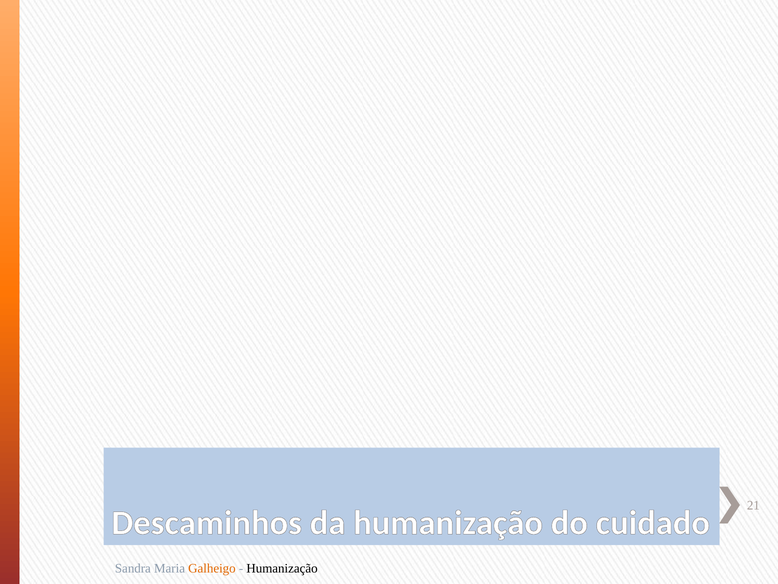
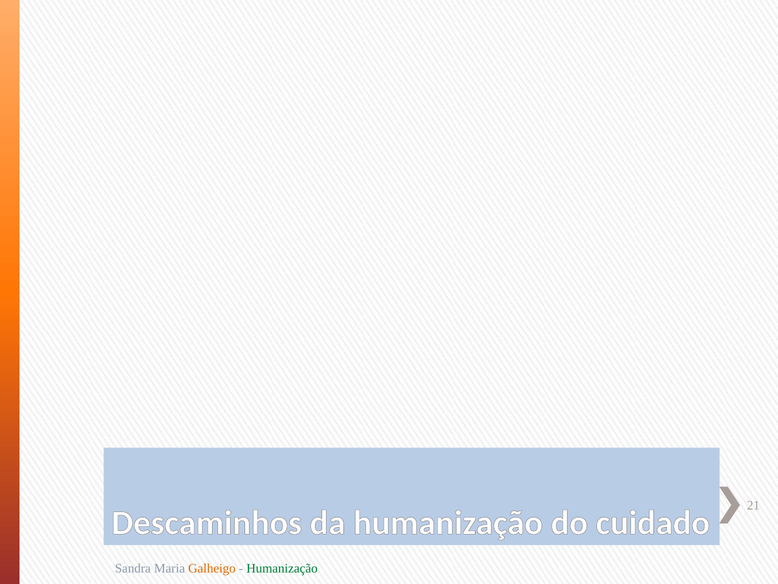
Humanização colour: black -> green (282, 568)
